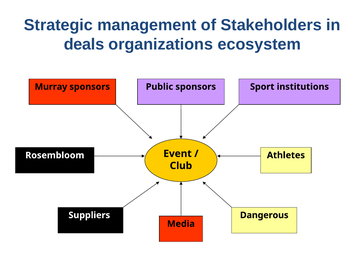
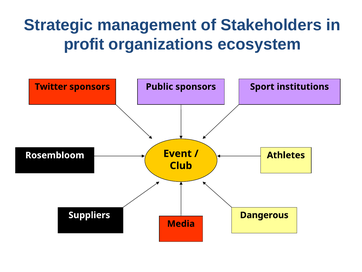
deals: deals -> profit (84, 44)
Murray: Murray -> Twitter (51, 87)
